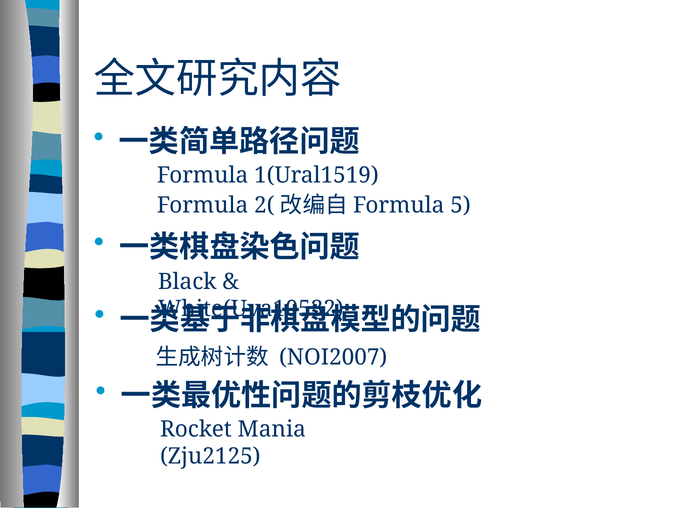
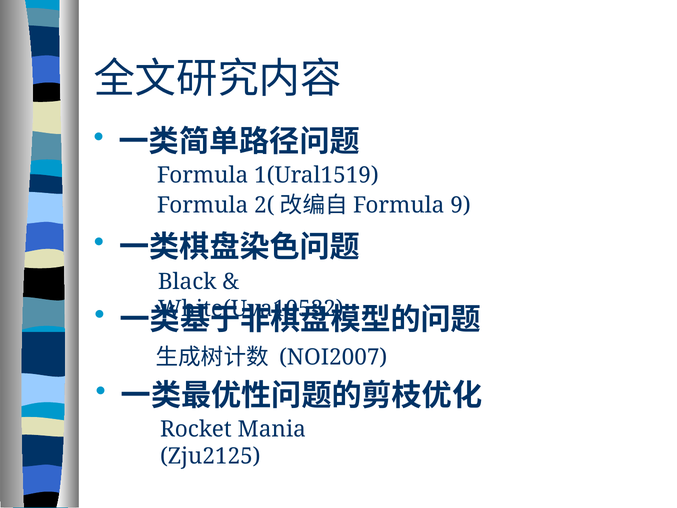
5: 5 -> 9 (461, 205)
